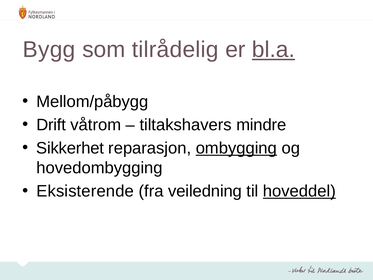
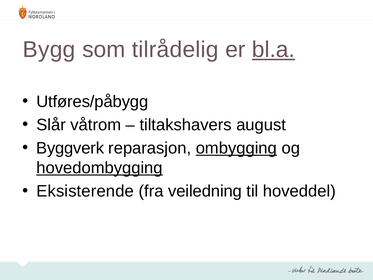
Mellom/påbygg: Mellom/påbygg -> Utføres/påbygg (92, 101)
Drift: Drift -> Slår (51, 125)
mindre: mindre -> august (261, 125)
Sikkerhet: Sikkerhet -> Byggverk (70, 148)
hovedombygging underline: none -> present (100, 168)
hoveddel underline: present -> none (299, 191)
